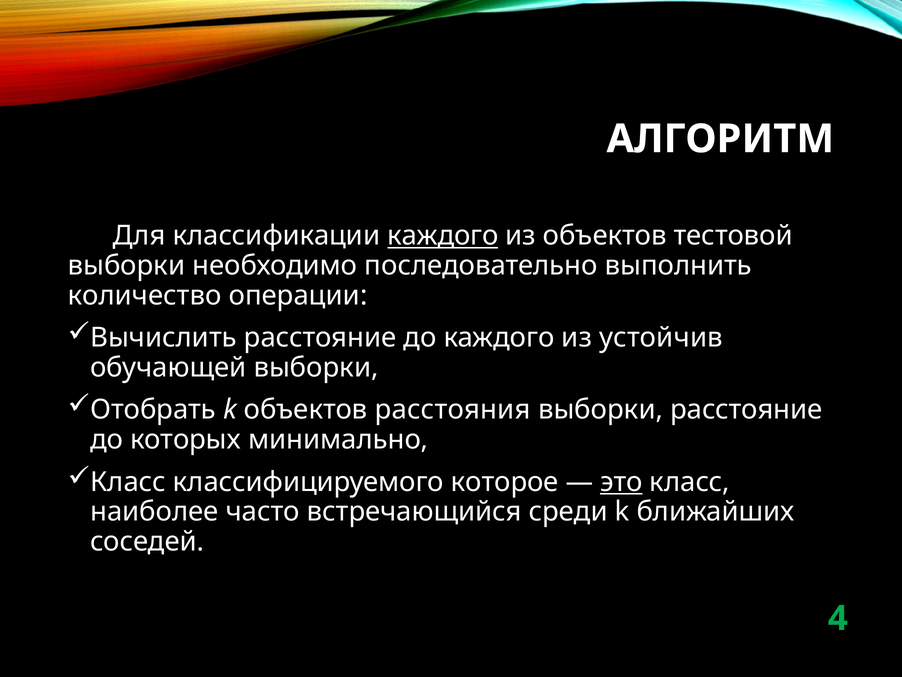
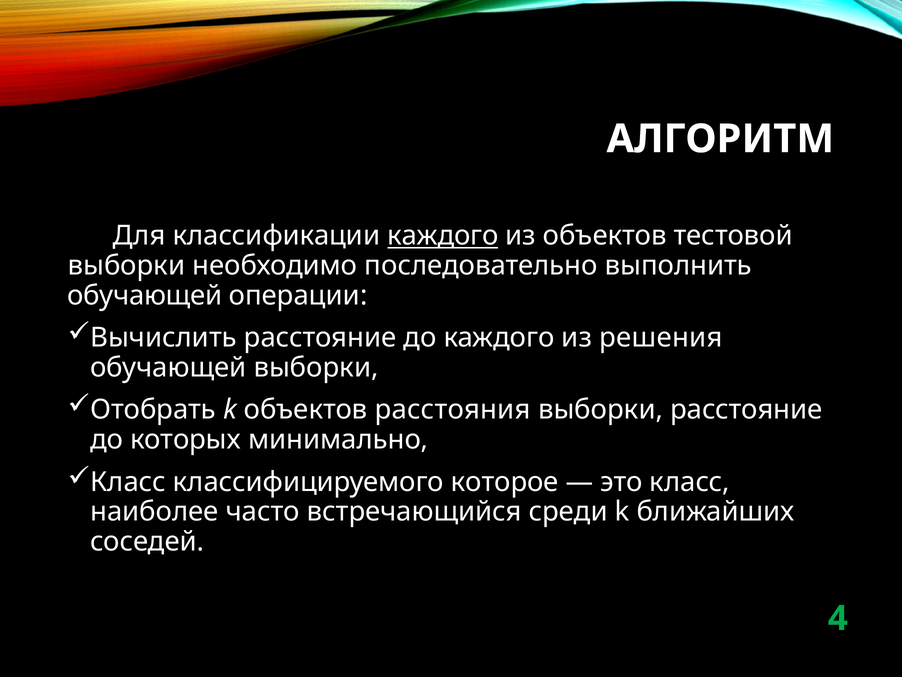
количество: количество -> обучающей (145, 295)
устойчив: устойчив -> решения (661, 338)
это underline: present -> none (621, 482)
